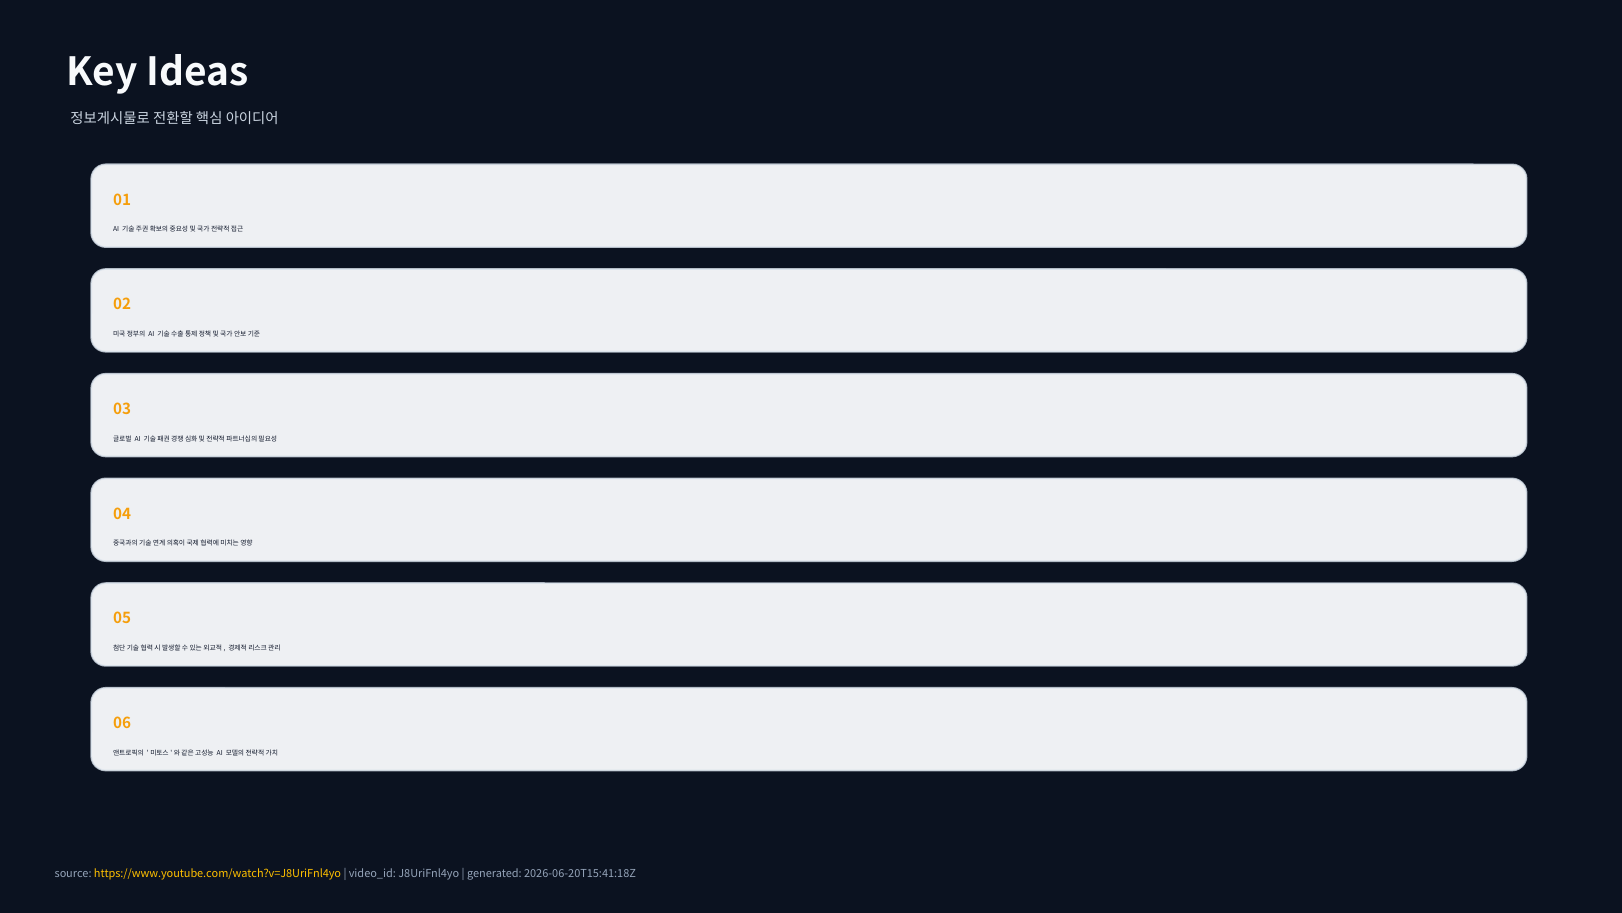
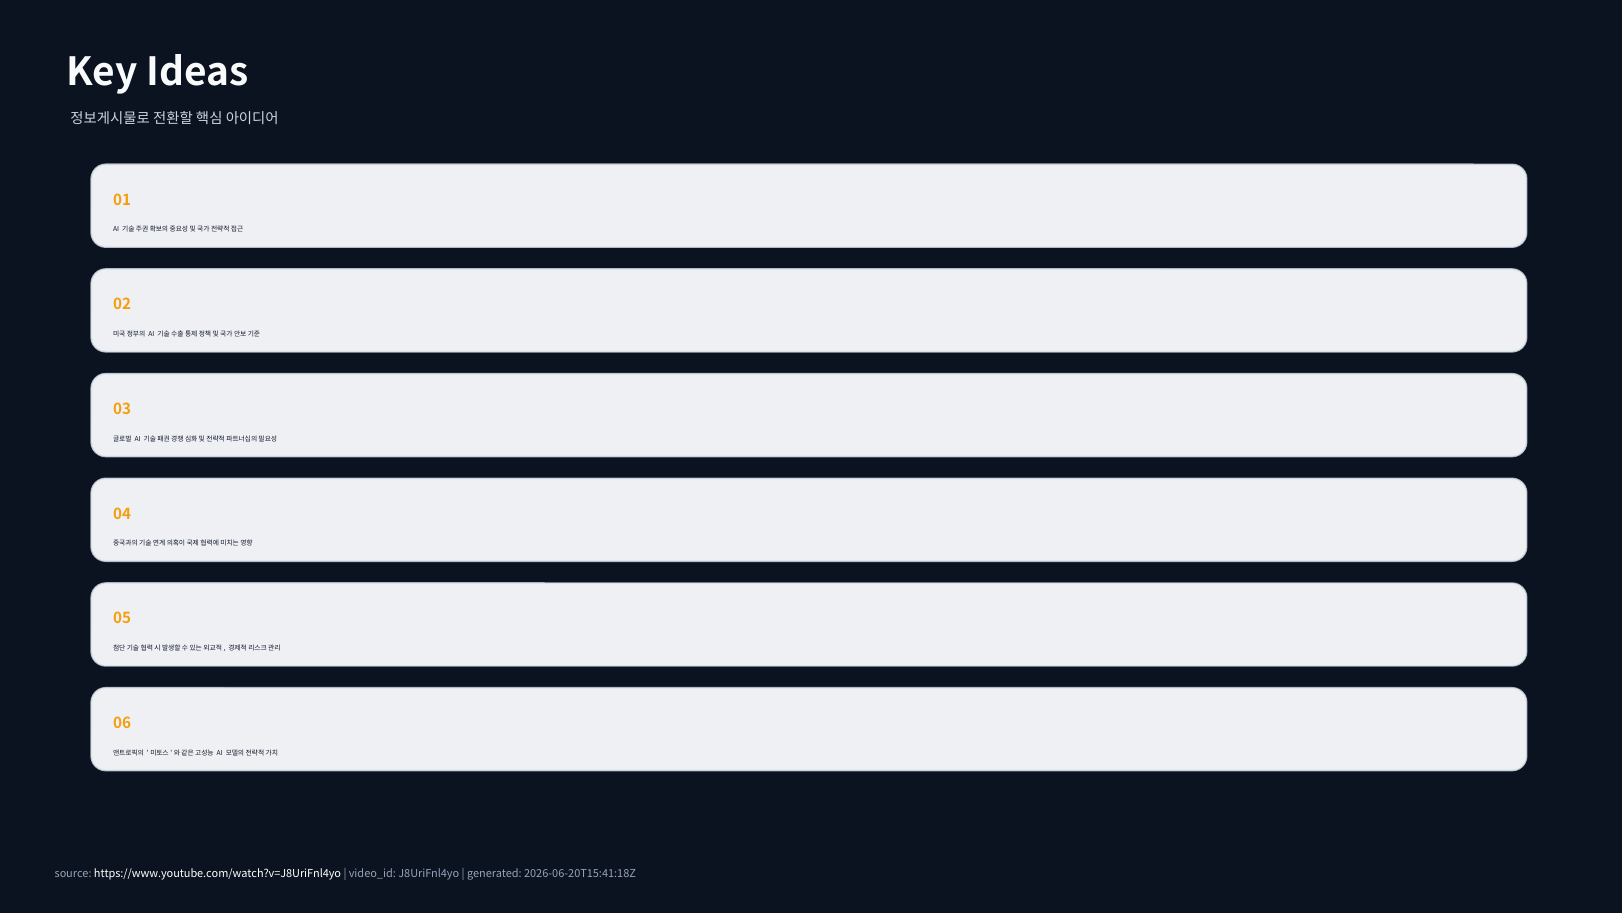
https://www.youtube.com/watch?v=J8UriFnl4yo colour: yellow -> white (218, 874)
